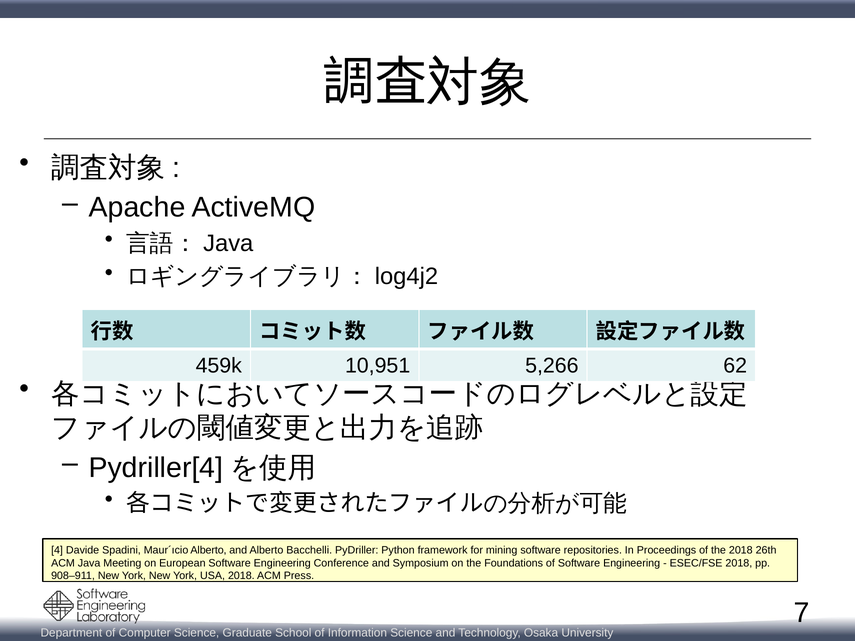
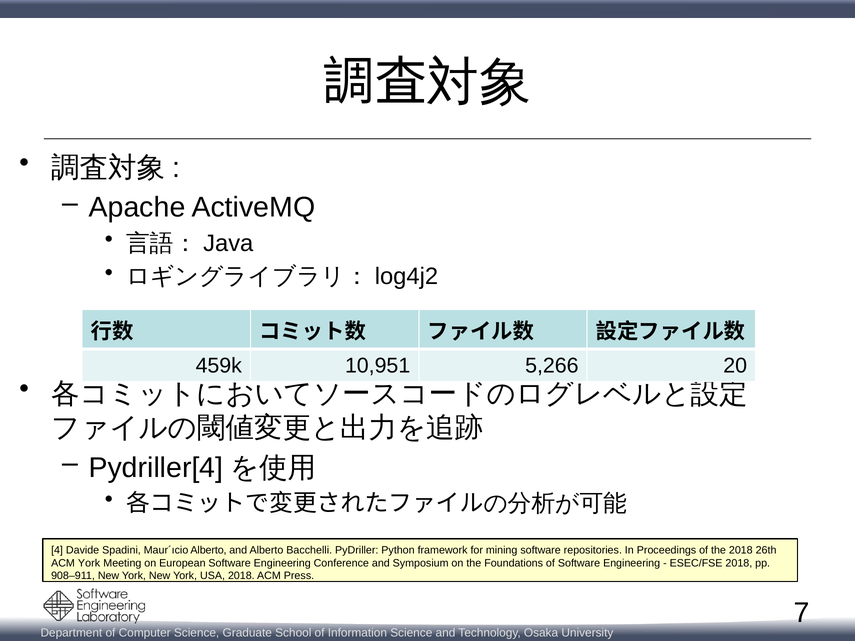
62: 62 -> 20 (735, 366)
ACM Java: Java -> York (89, 563)
